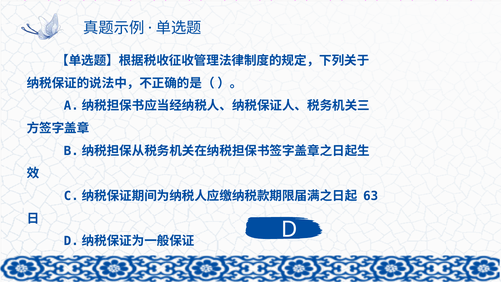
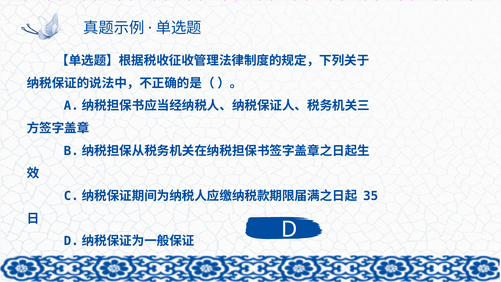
63: 63 -> 35 (371, 196)
